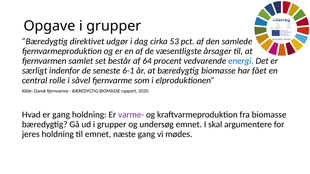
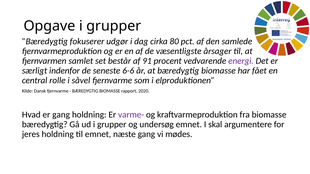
direktivet: direktivet -> fokuserer (87, 42)
53: 53 -> 80 (174, 42)
64: 64 -> 91 (147, 61)
energi colour: blue -> purple (241, 61)
6-1: 6-1 -> 6-6 (128, 71)
